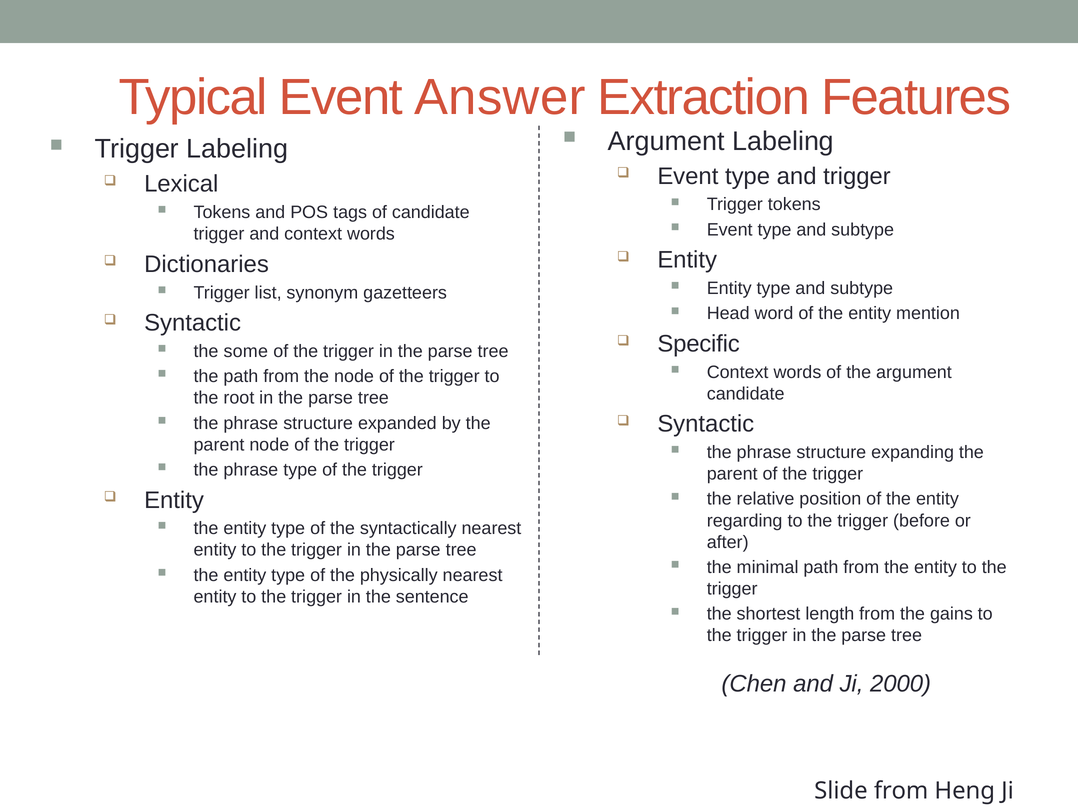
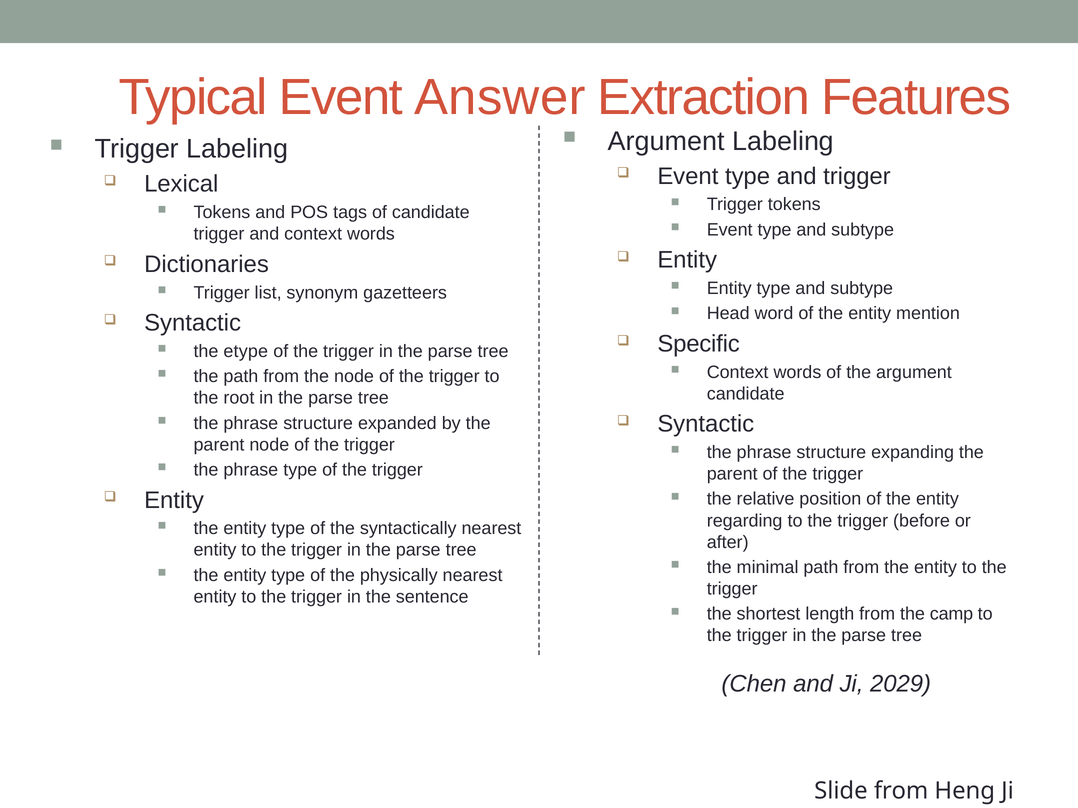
some: some -> etype (246, 351)
gains: gains -> camp (952, 614)
2000: 2000 -> 2029 (901, 684)
